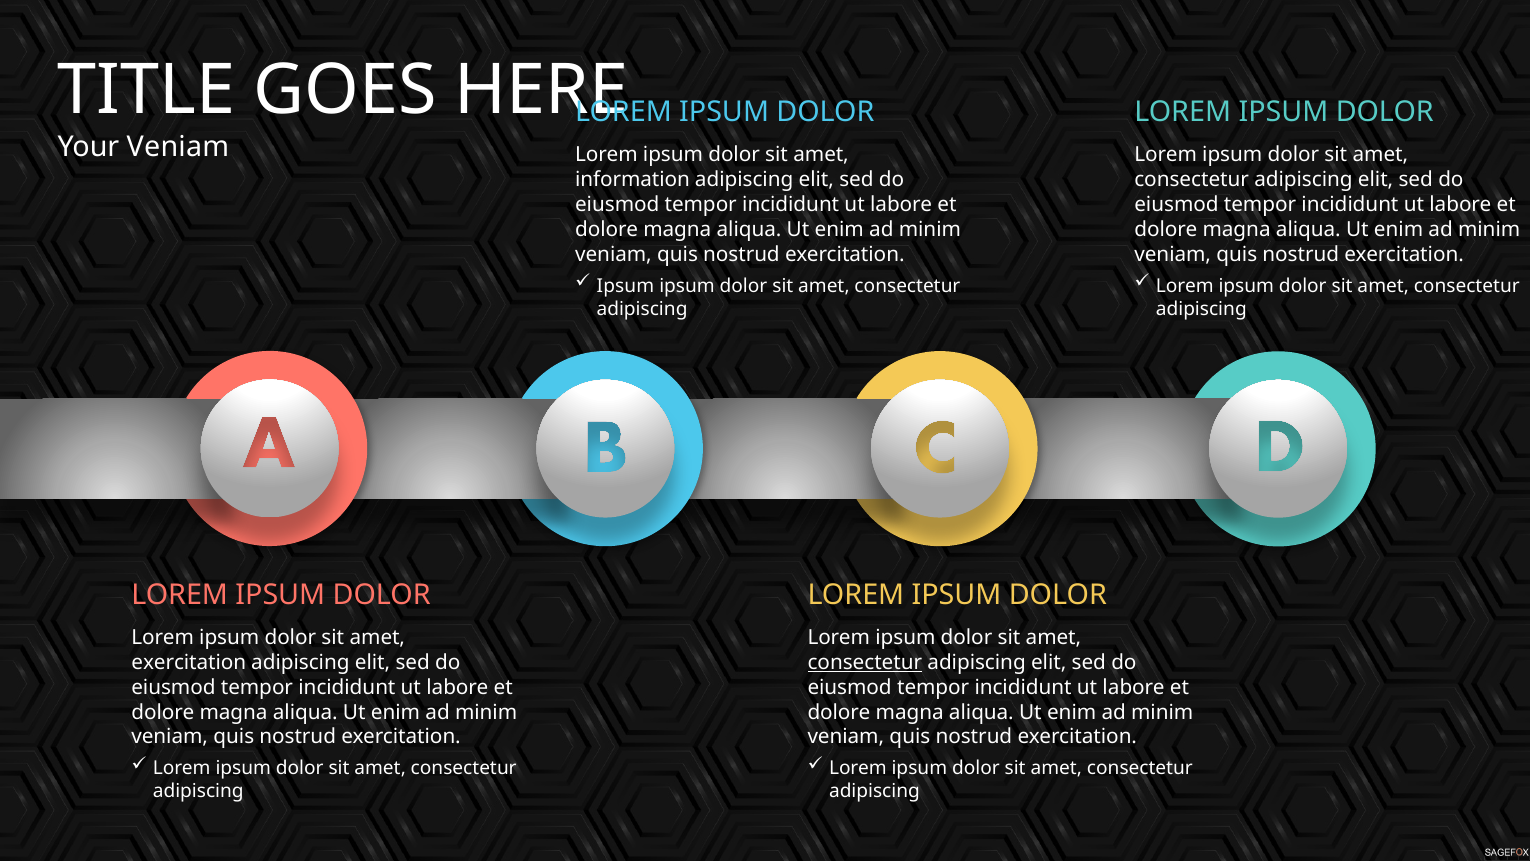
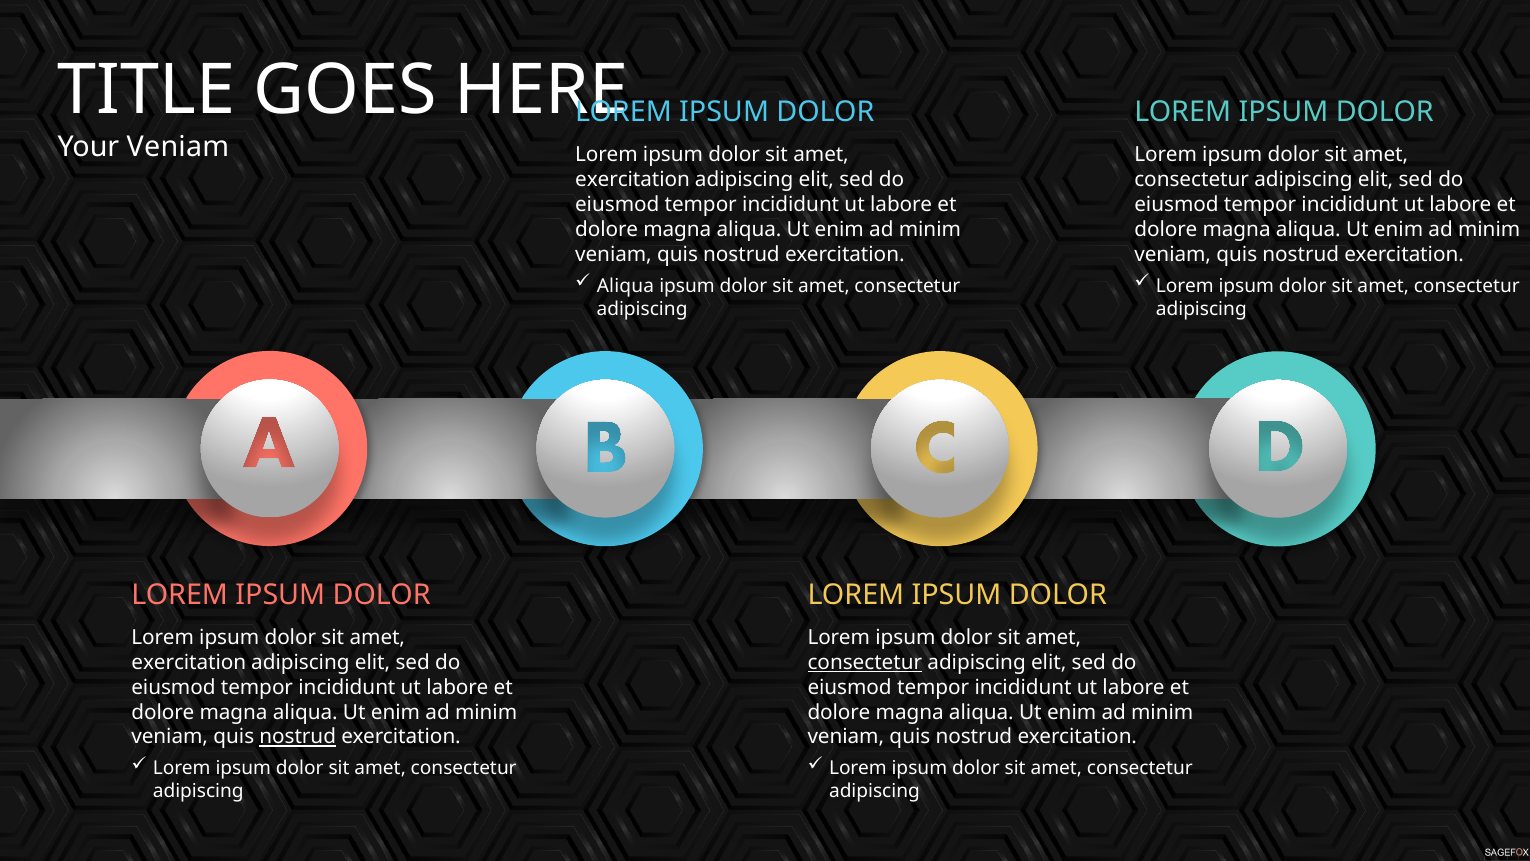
information: information -> exercitation (633, 180)
Ipsum: Ipsum -> Aliqua (625, 286)
nostrud underline: none -> present (298, 737)
